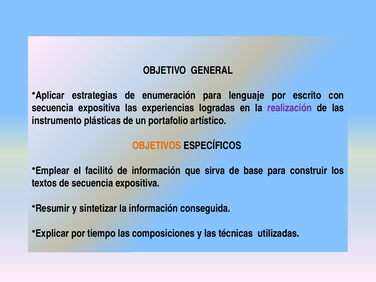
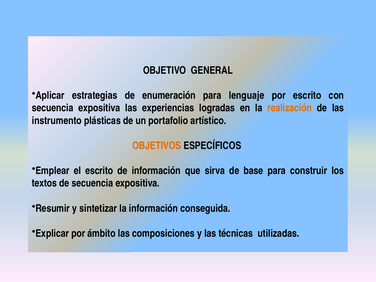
realización colour: purple -> orange (290, 108)
el facilitó: facilitó -> escrito (99, 171)
tiempo: tiempo -> ámbito (102, 233)
